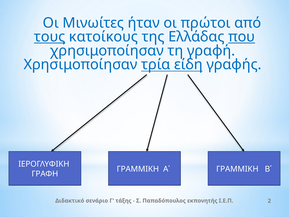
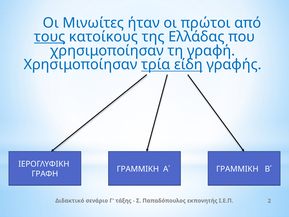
που underline: present -> none (242, 37)
